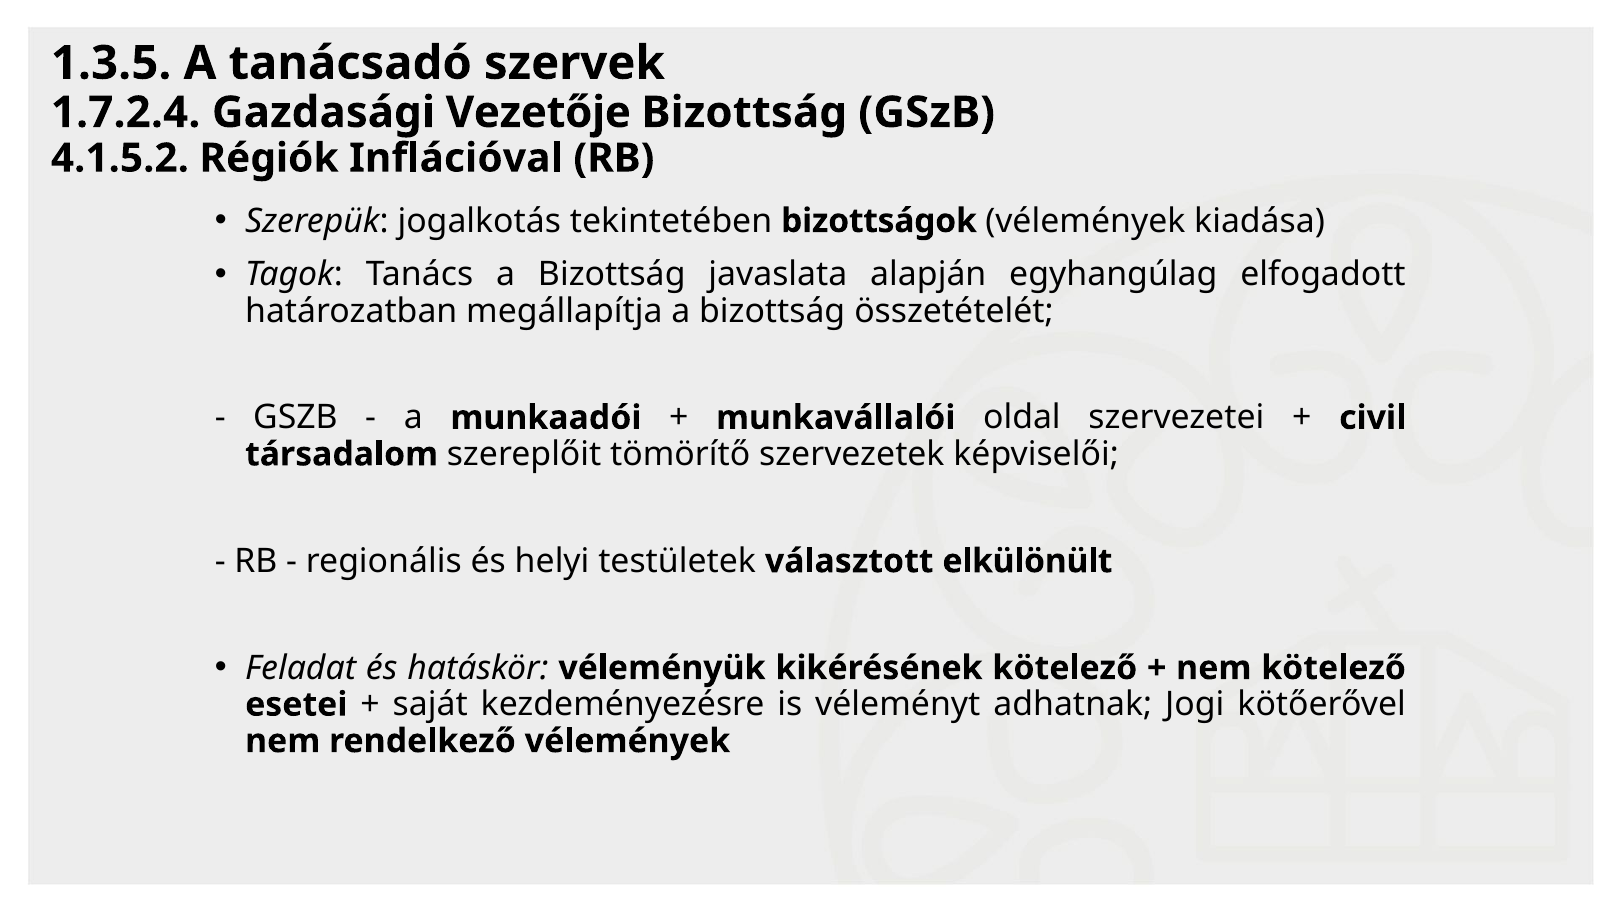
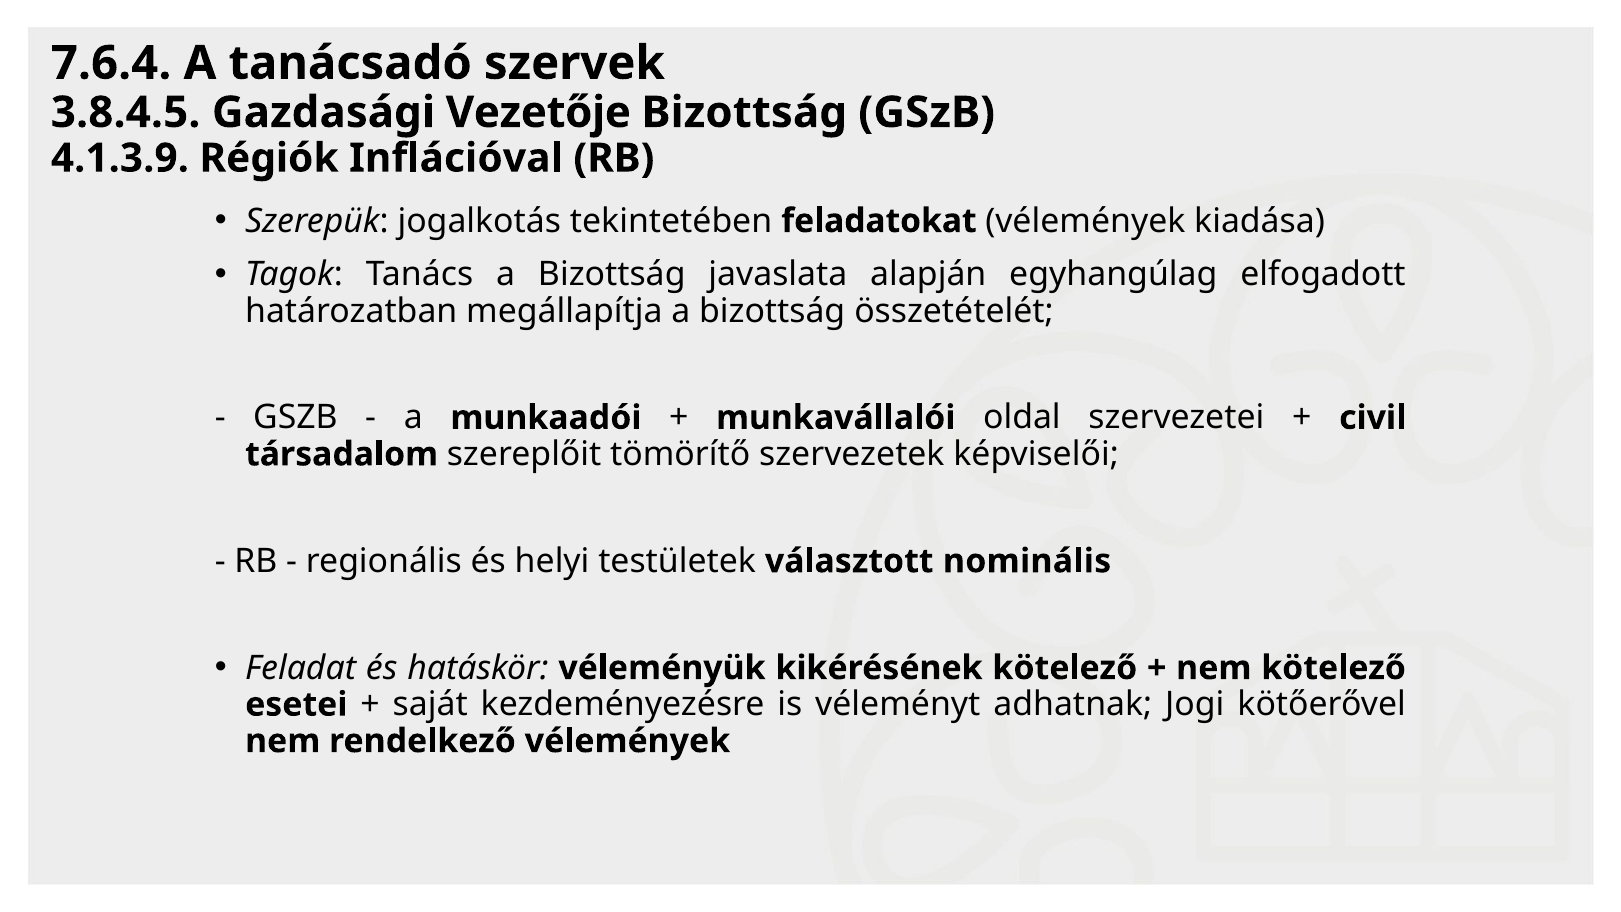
1.3.5: 1.3.5 -> 7.6.4 (111, 63)
1.7.2.4: 1.7.2.4 -> 3.8.4.5 (126, 112)
4.1.5.2: 4.1.5.2 -> 4.1.3.9 (120, 158)
bizottságok: bizottságok -> feladatokat (879, 221)
elkülönült: elkülönült -> nominális (1027, 561)
